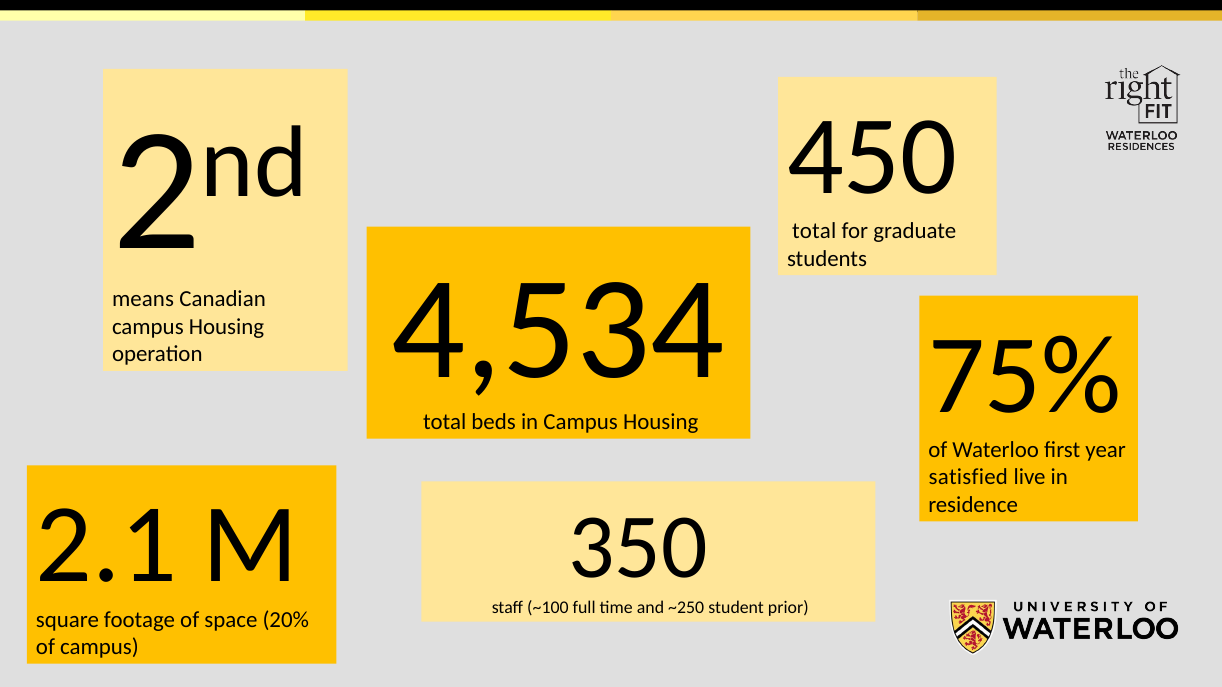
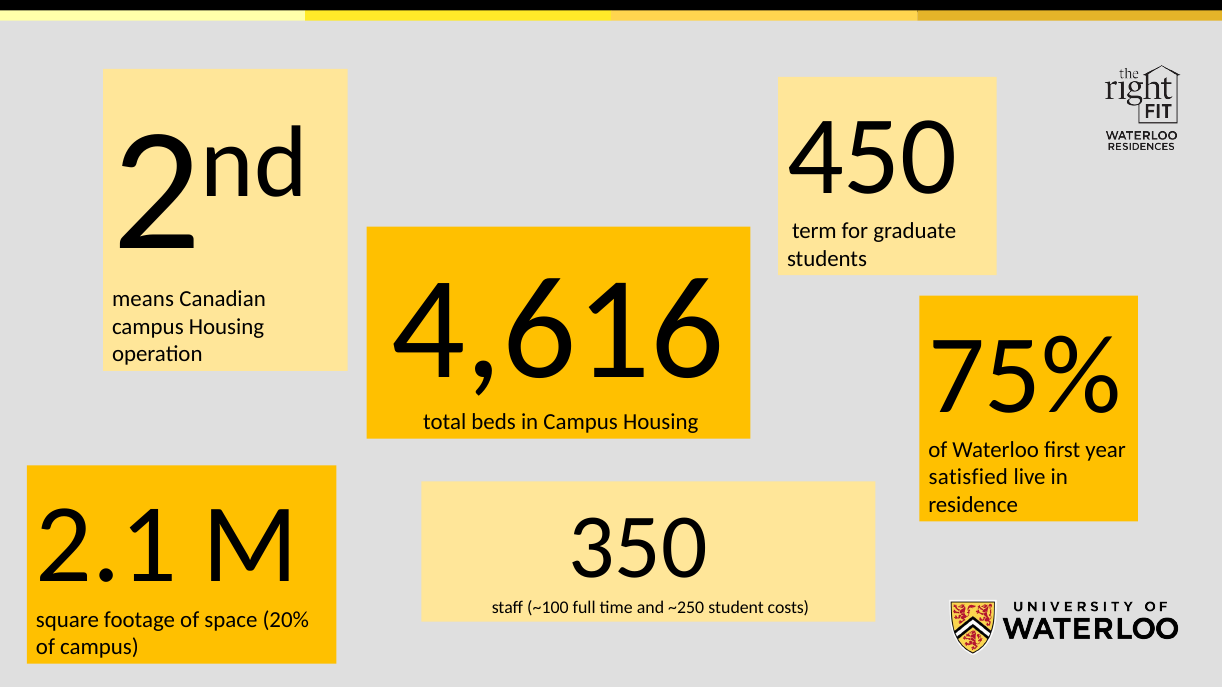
total: total -> term (814, 231)
4,534: 4,534 -> 4,616 (558, 329)
prior: prior -> costs (788, 608)
